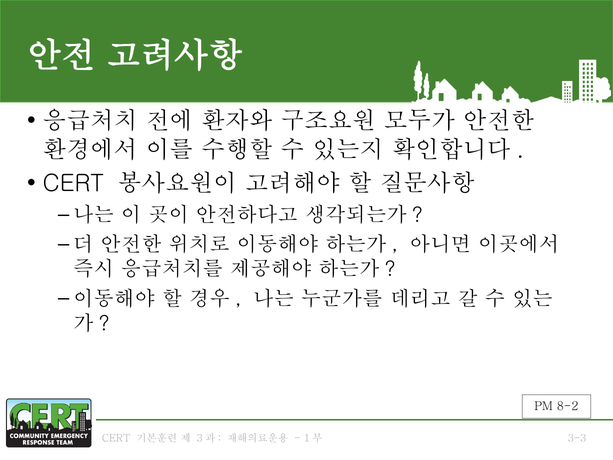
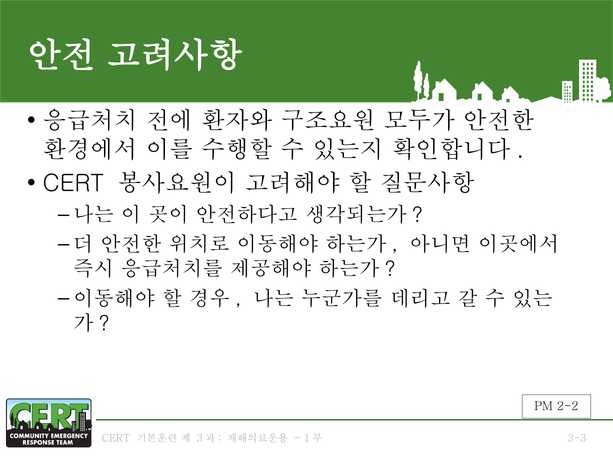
8-2: 8-2 -> 2-2 (568, 406)
